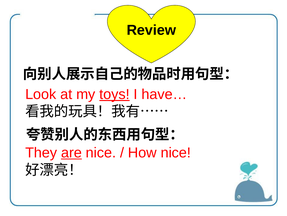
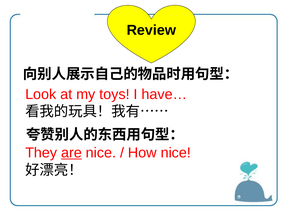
toys underline: present -> none (114, 94)
